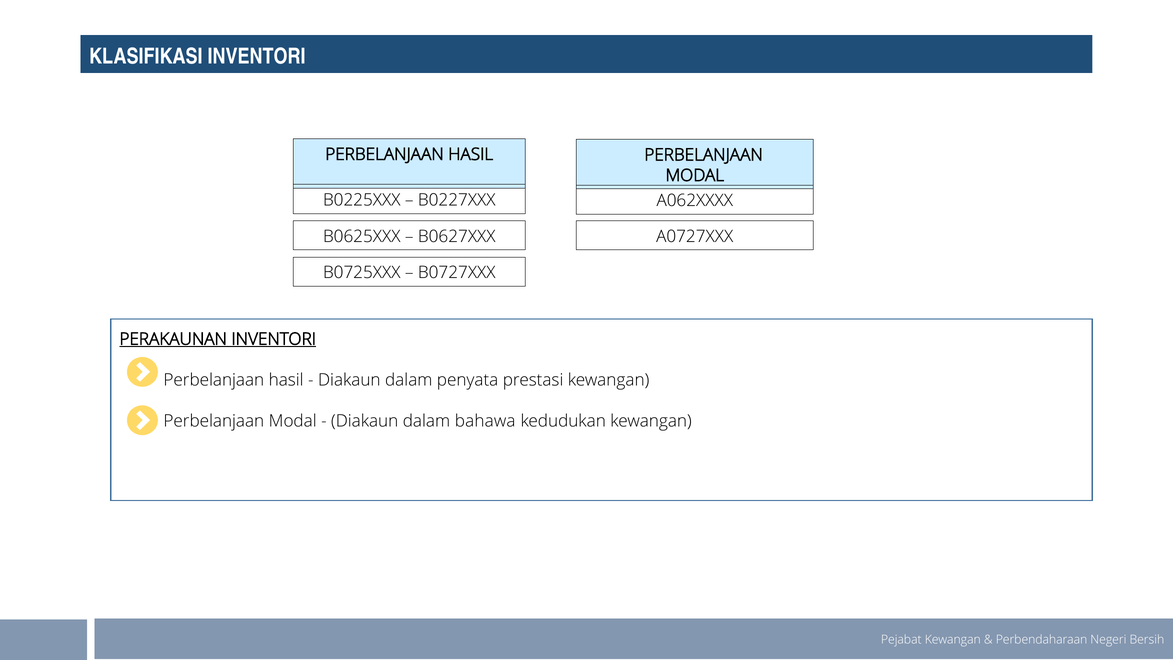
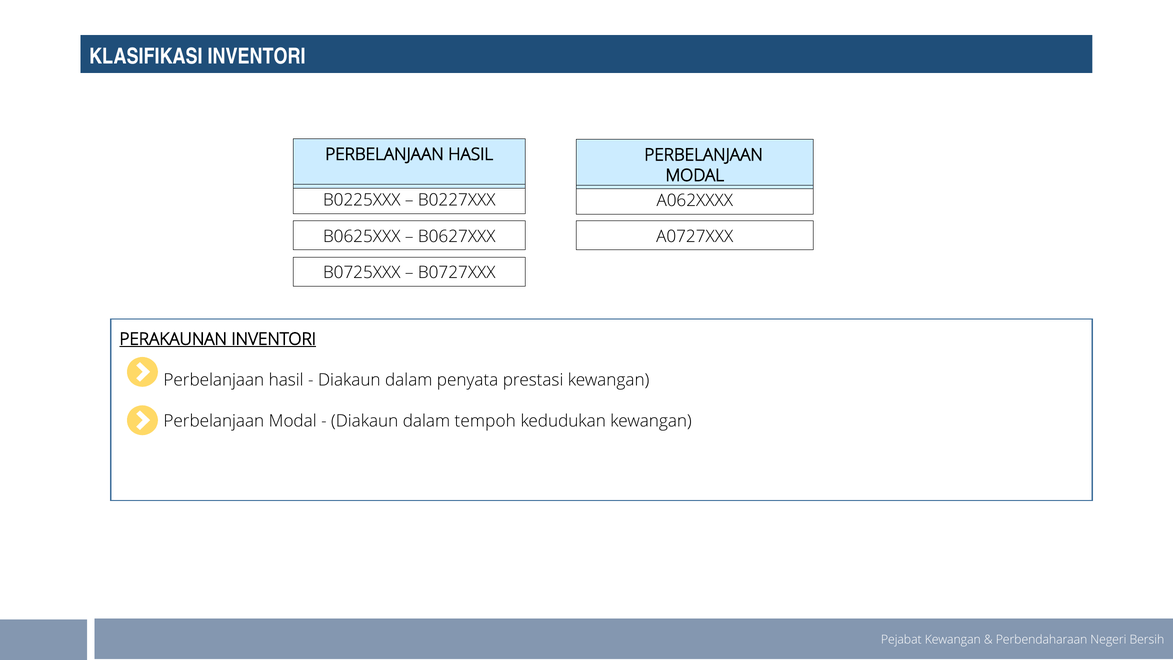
bahawa: bahawa -> tempoh (485, 421)
